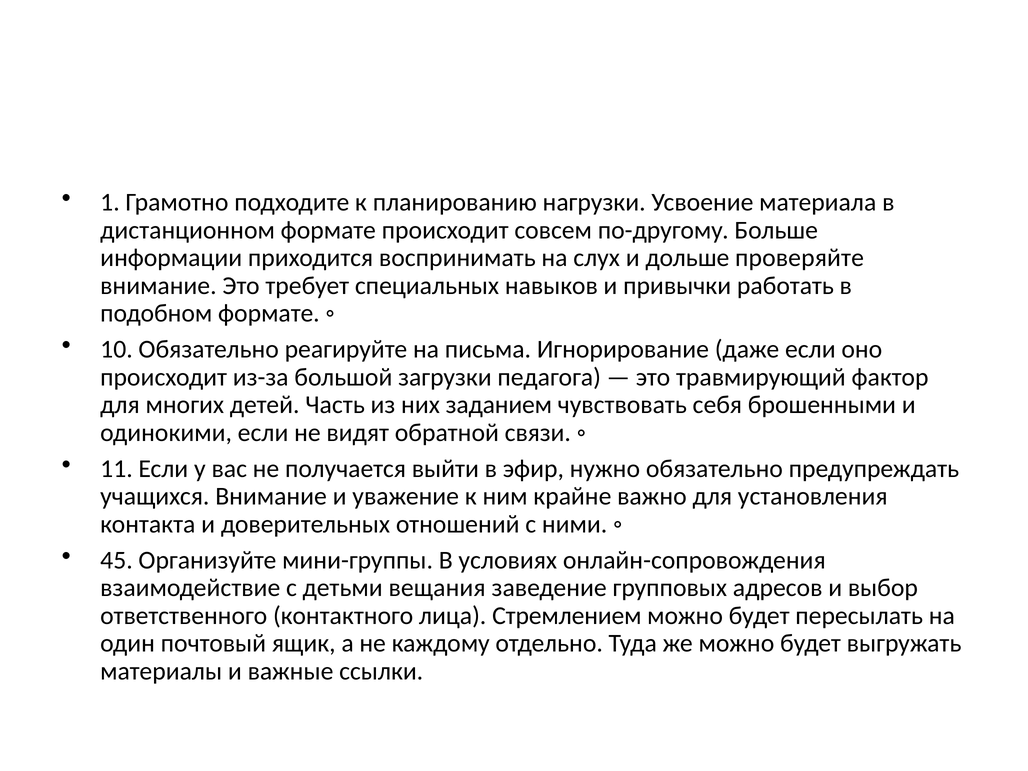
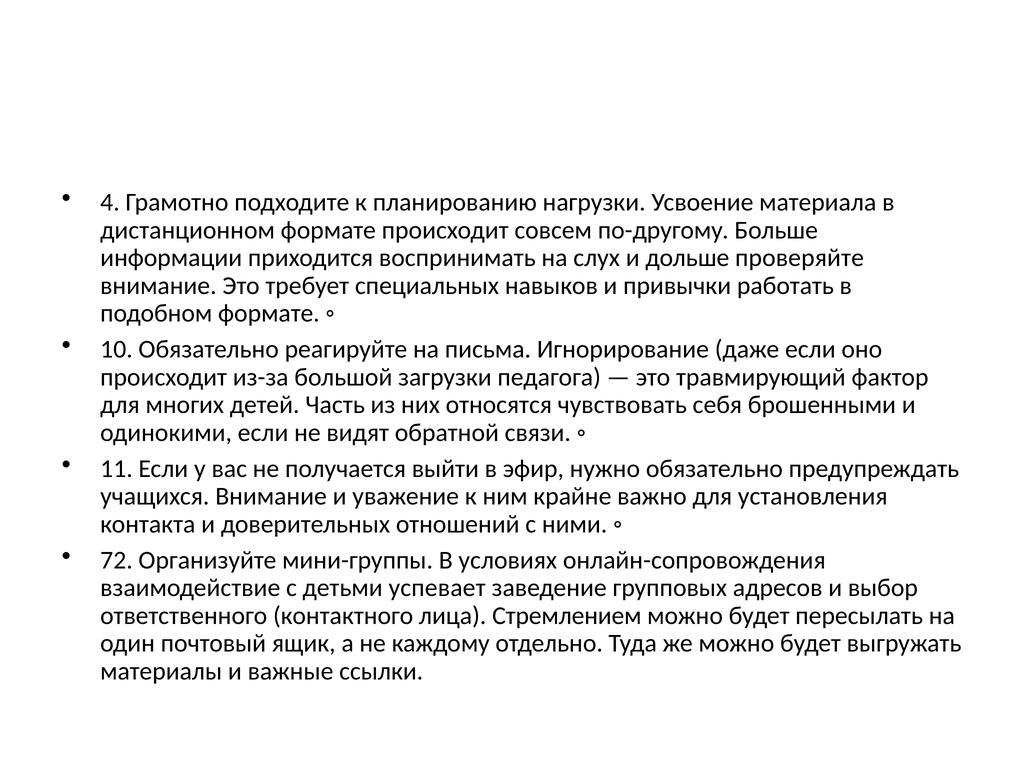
1: 1 -> 4 (110, 202)
заданием: заданием -> относятся (499, 405)
45: 45 -> 72 (116, 560)
вещания: вещания -> успевает (437, 588)
